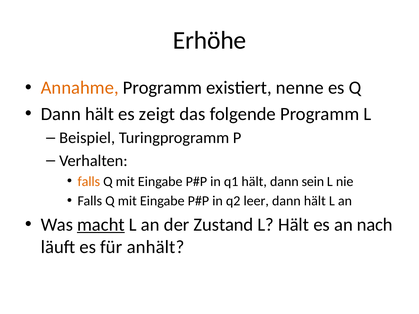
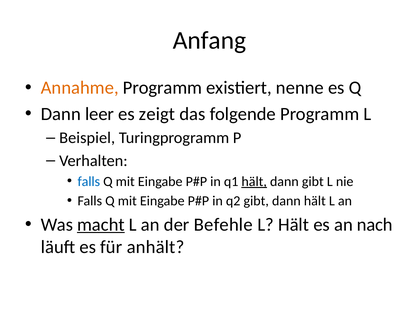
Erhöhe: Erhöhe -> Anfang (210, 41)
hält: hält -> leer (100, 114)
falls colour: orange -> blue (89, 182)
hält underline: none -> present (254, 182)
dann sein: sein -> gibt (313, 182)
q2 leer: leer -> gibt (256, 201)
Zustand: Zustand -> Befehle (223, 225)
